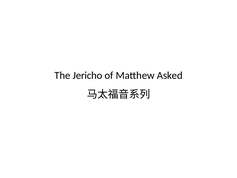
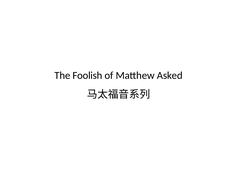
Jericho: Jericho -> Foolish (87, 75)
